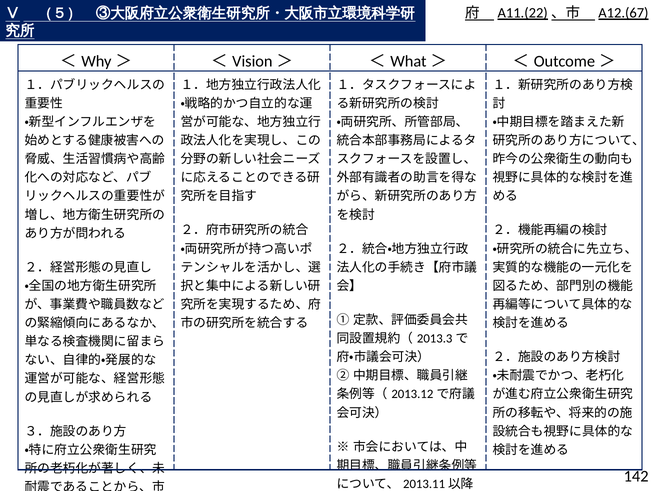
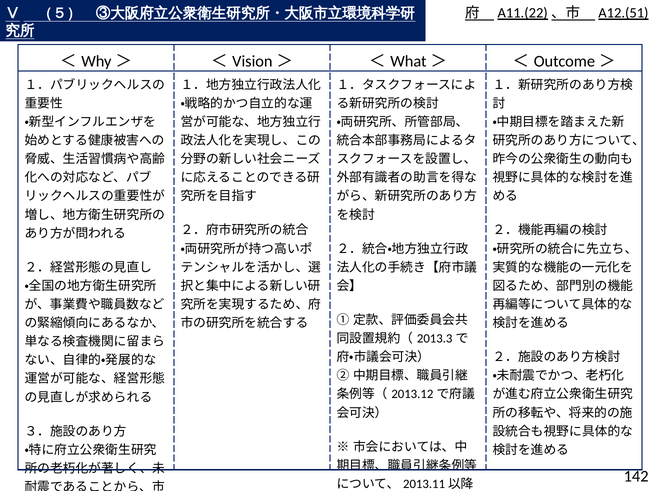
A12.(67: A12.(67 -> A12.(51 (623, 13)
